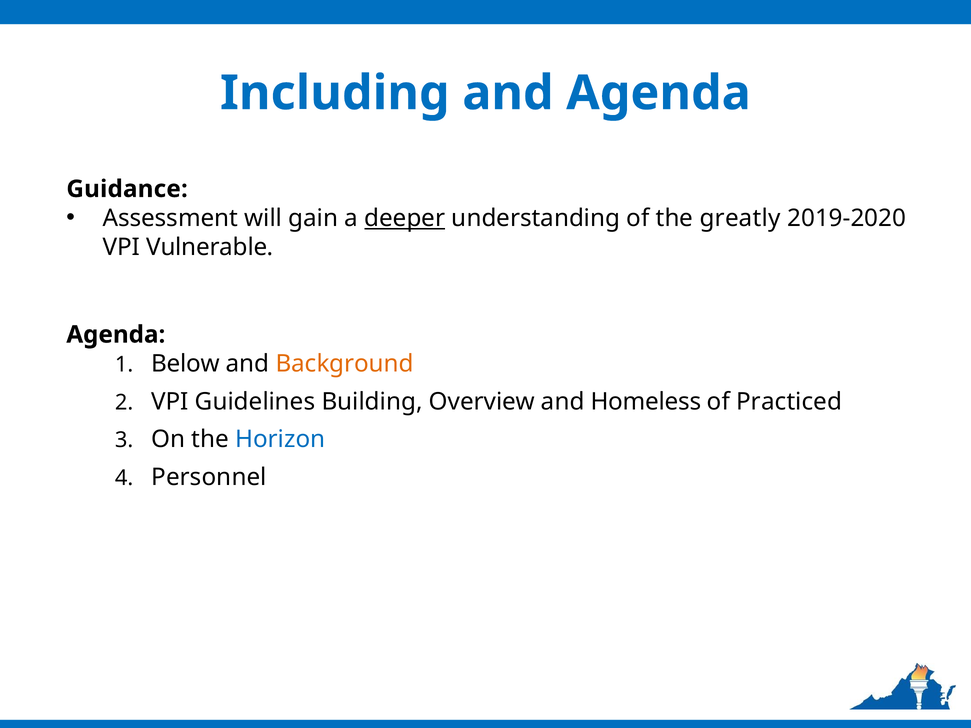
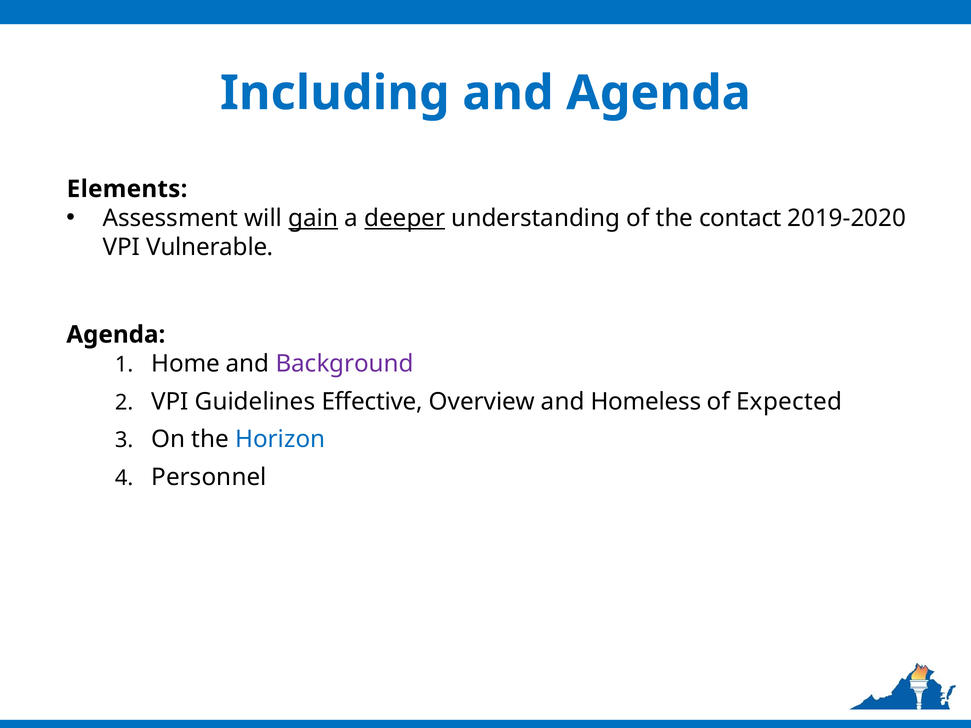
Guidance: Guidance -> Elements (127, 189)
gain underline: none -> present (313, 218)
greatly: greatly -> contact (740, 218)
Below: Below -> Home (186, 364)
Background colour: orange -> purple (345, 364)
Building: Building -> Effective (372, 402)
Practiced: Practiced -> Expected (789, 402)
